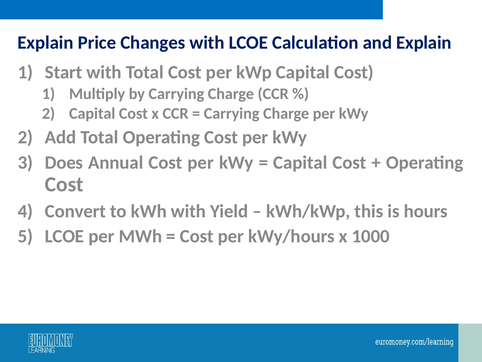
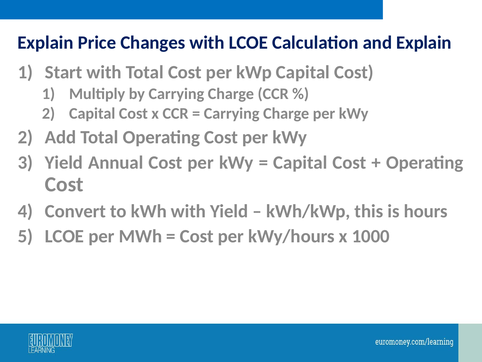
Does: Does -> Yield (64, 162)
